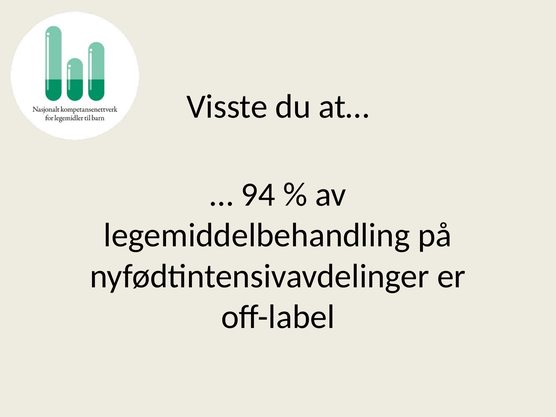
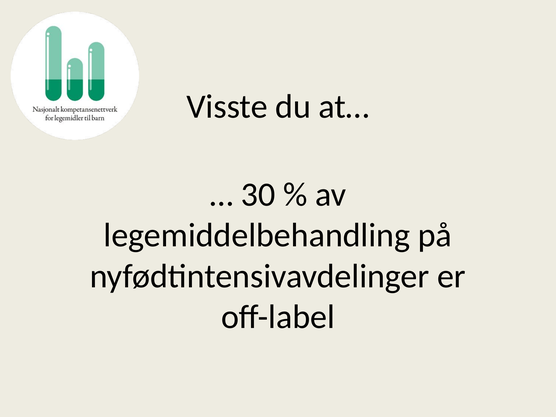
94: 94 -> 30 (258, 195)
